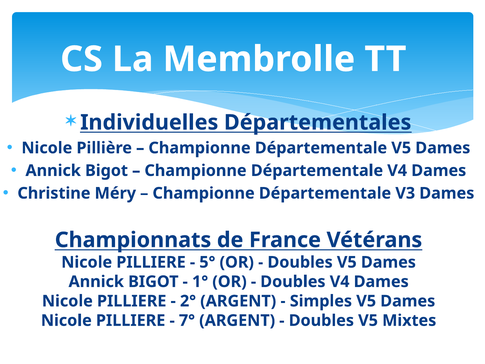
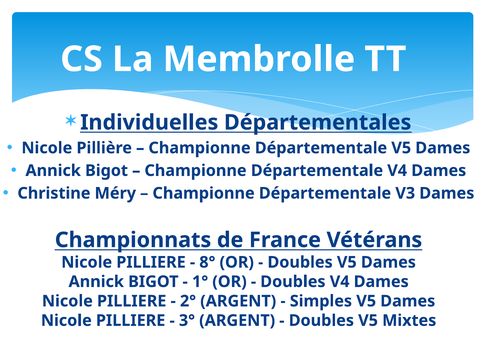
5°: 5° -> 8° (207, 262)
7°: 7° -> 3° (187, 320)
